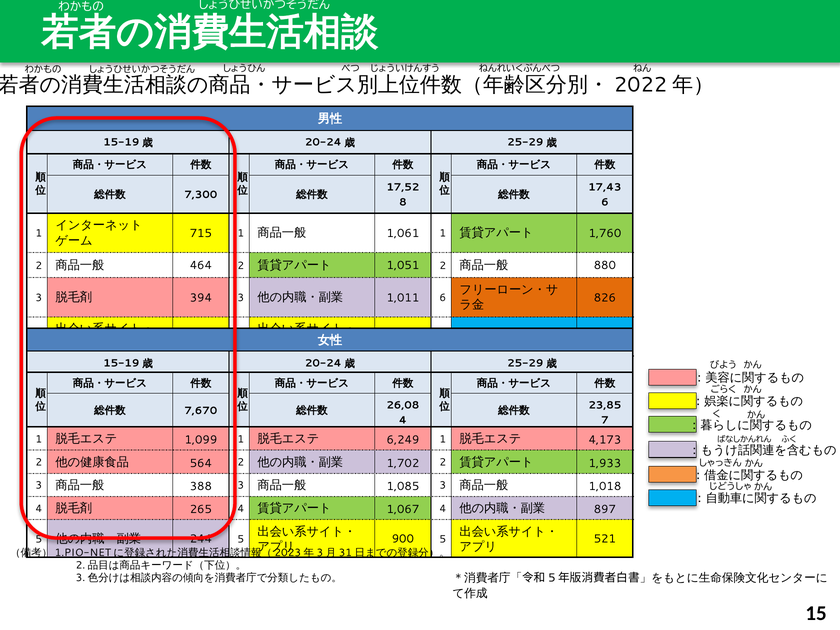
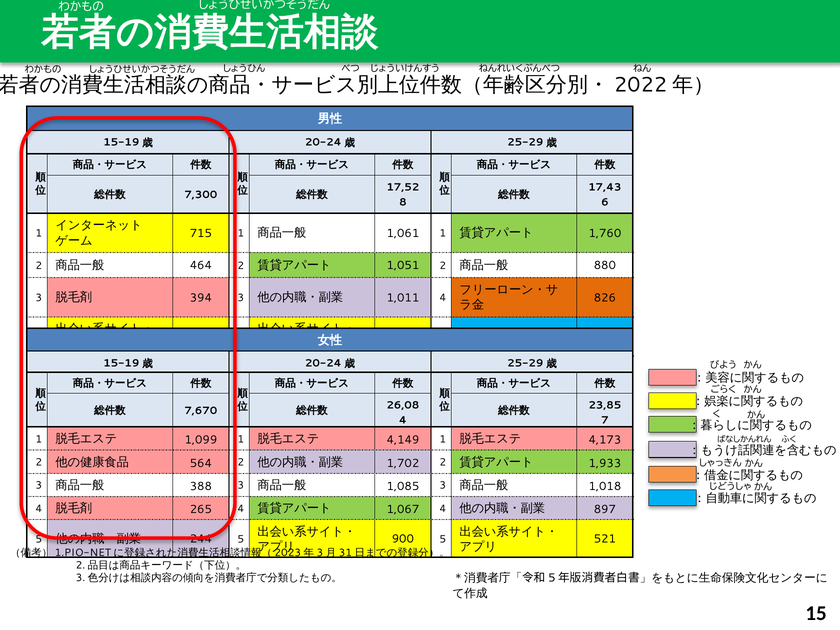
1,011 6: 6 -> 4 (443, 298)
6,249: 6,249 -> 4,149 (403, 440)
